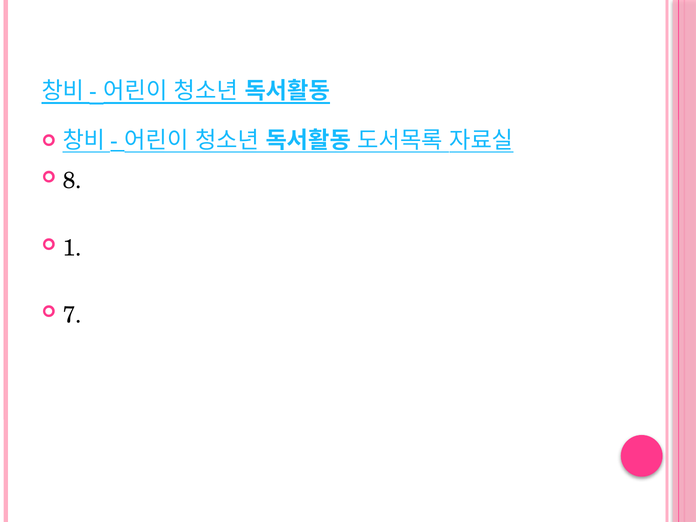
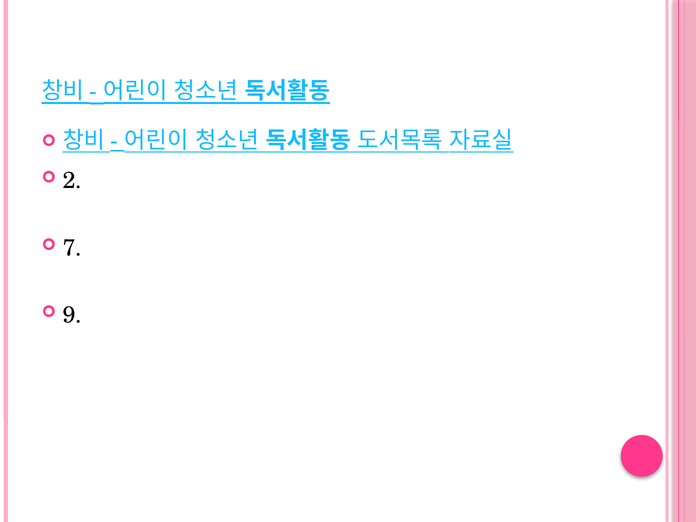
8: 8 -> 2 (72, 181)
1: 1 -> 7 (72, 248)
7: 7 -> 9 (72, 315)
